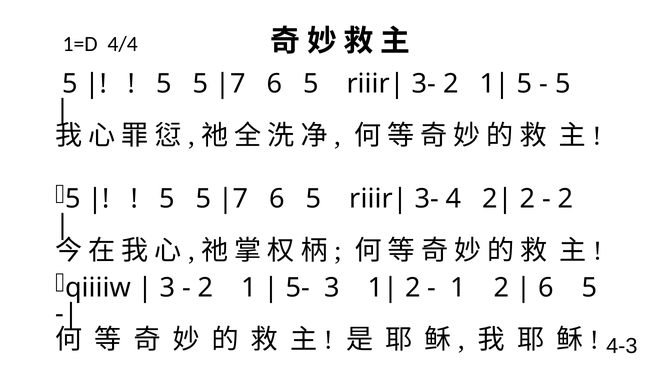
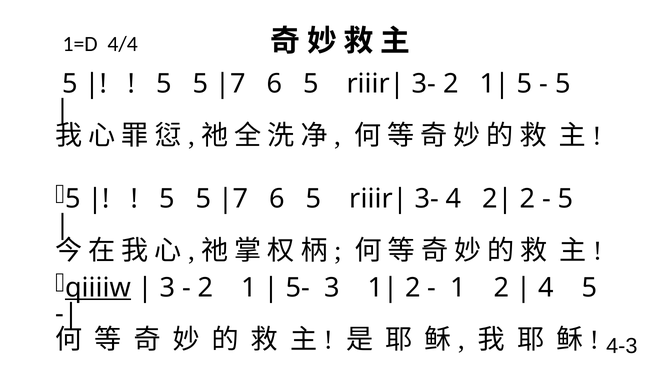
2: 2 -> 5 (566, 199)
qiiiiw underline: none -> present (98, 287)
6: 6 -> 4 (546, 287)
